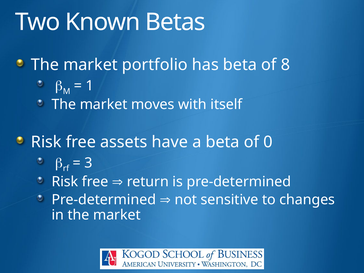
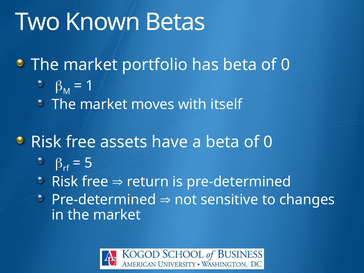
has beta of 8: 8 -> 0 (285, 65)
3: 3 -> 5 (89, 163)
